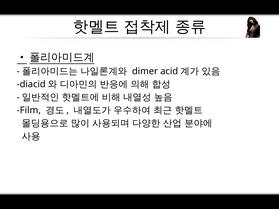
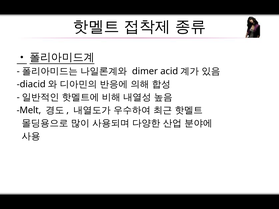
Film: Film -> Melt (29, 110)
